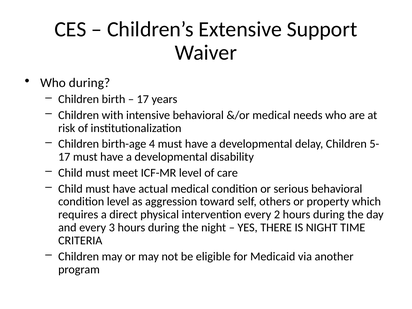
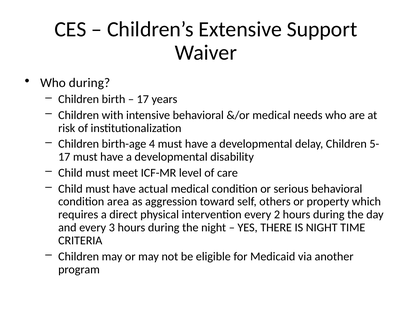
condition level: level -> area (118, 202)
